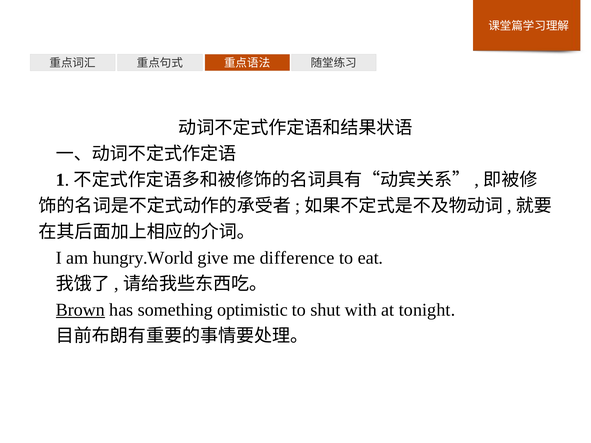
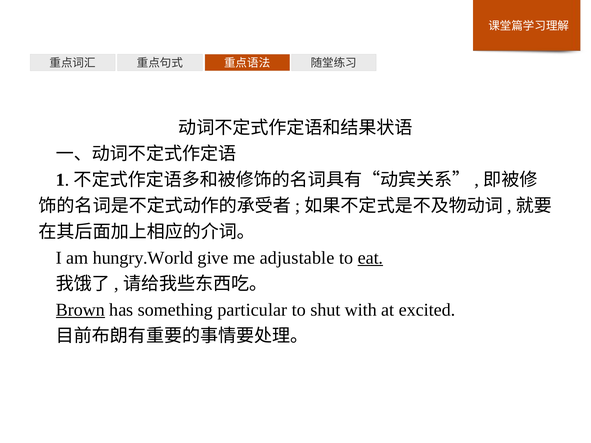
difference: difference -> adjustable (297, 258)
eat underline: none -> present (370, 258)
optimistic: optimistic -> particular (252, 310)
tonight: tonight -> excited (427, 310)
